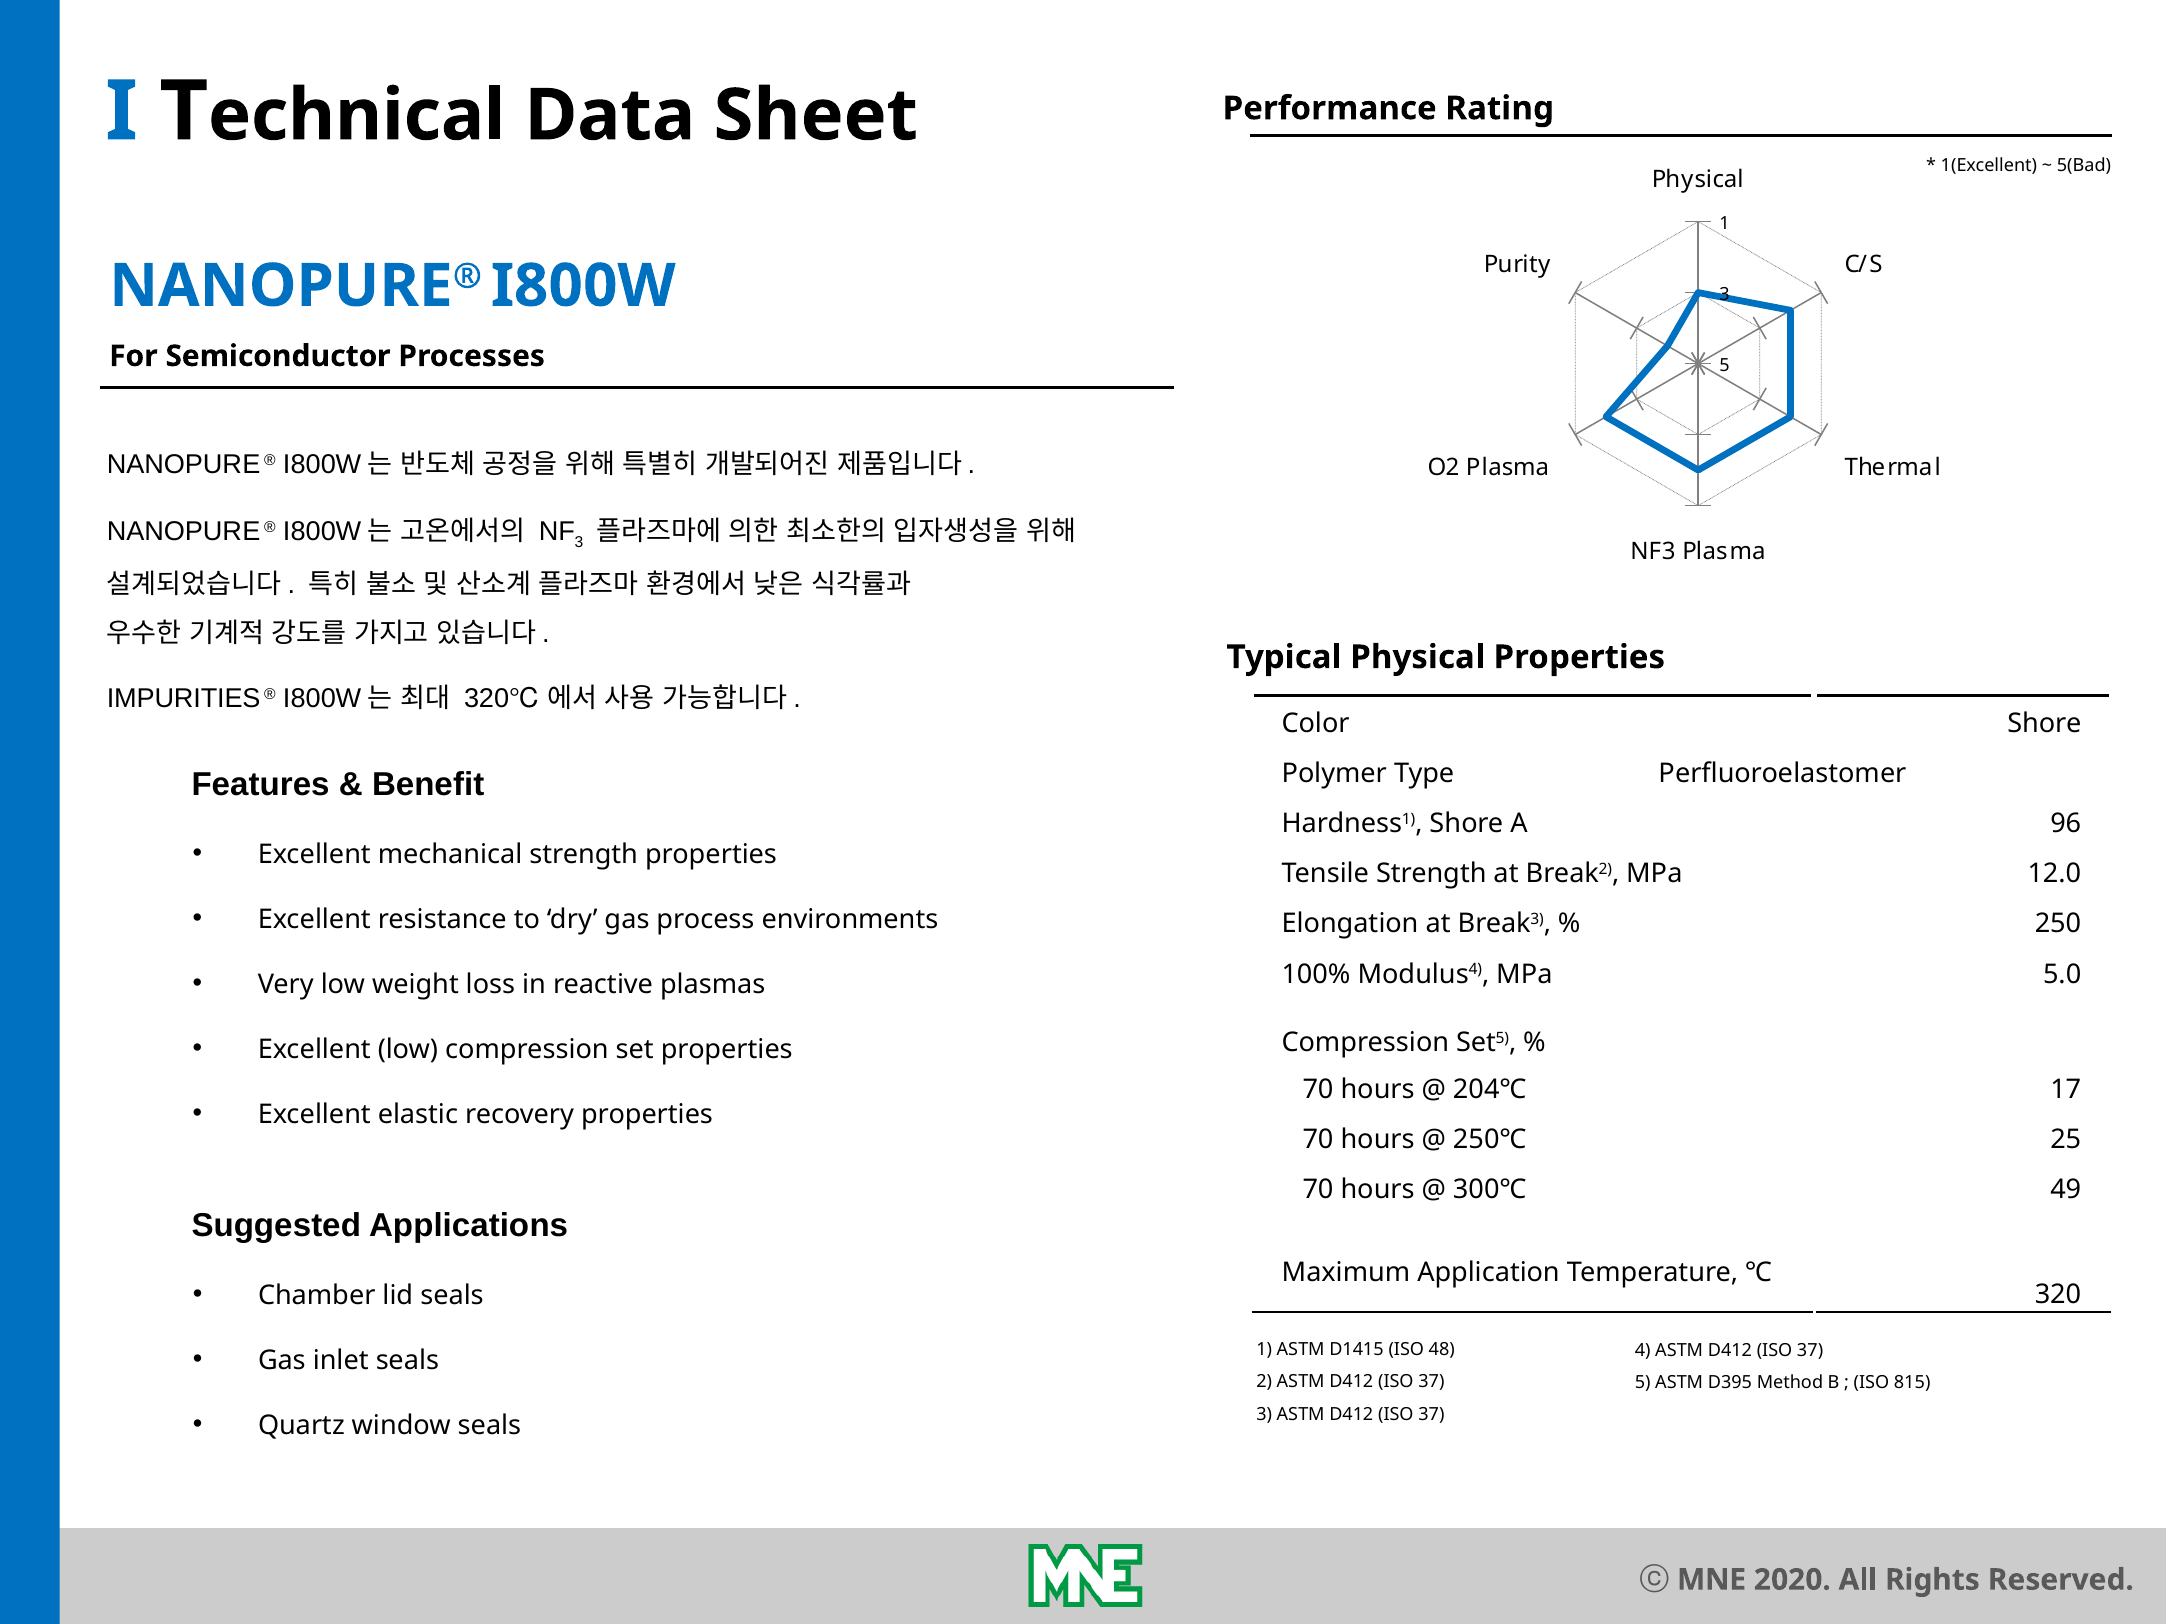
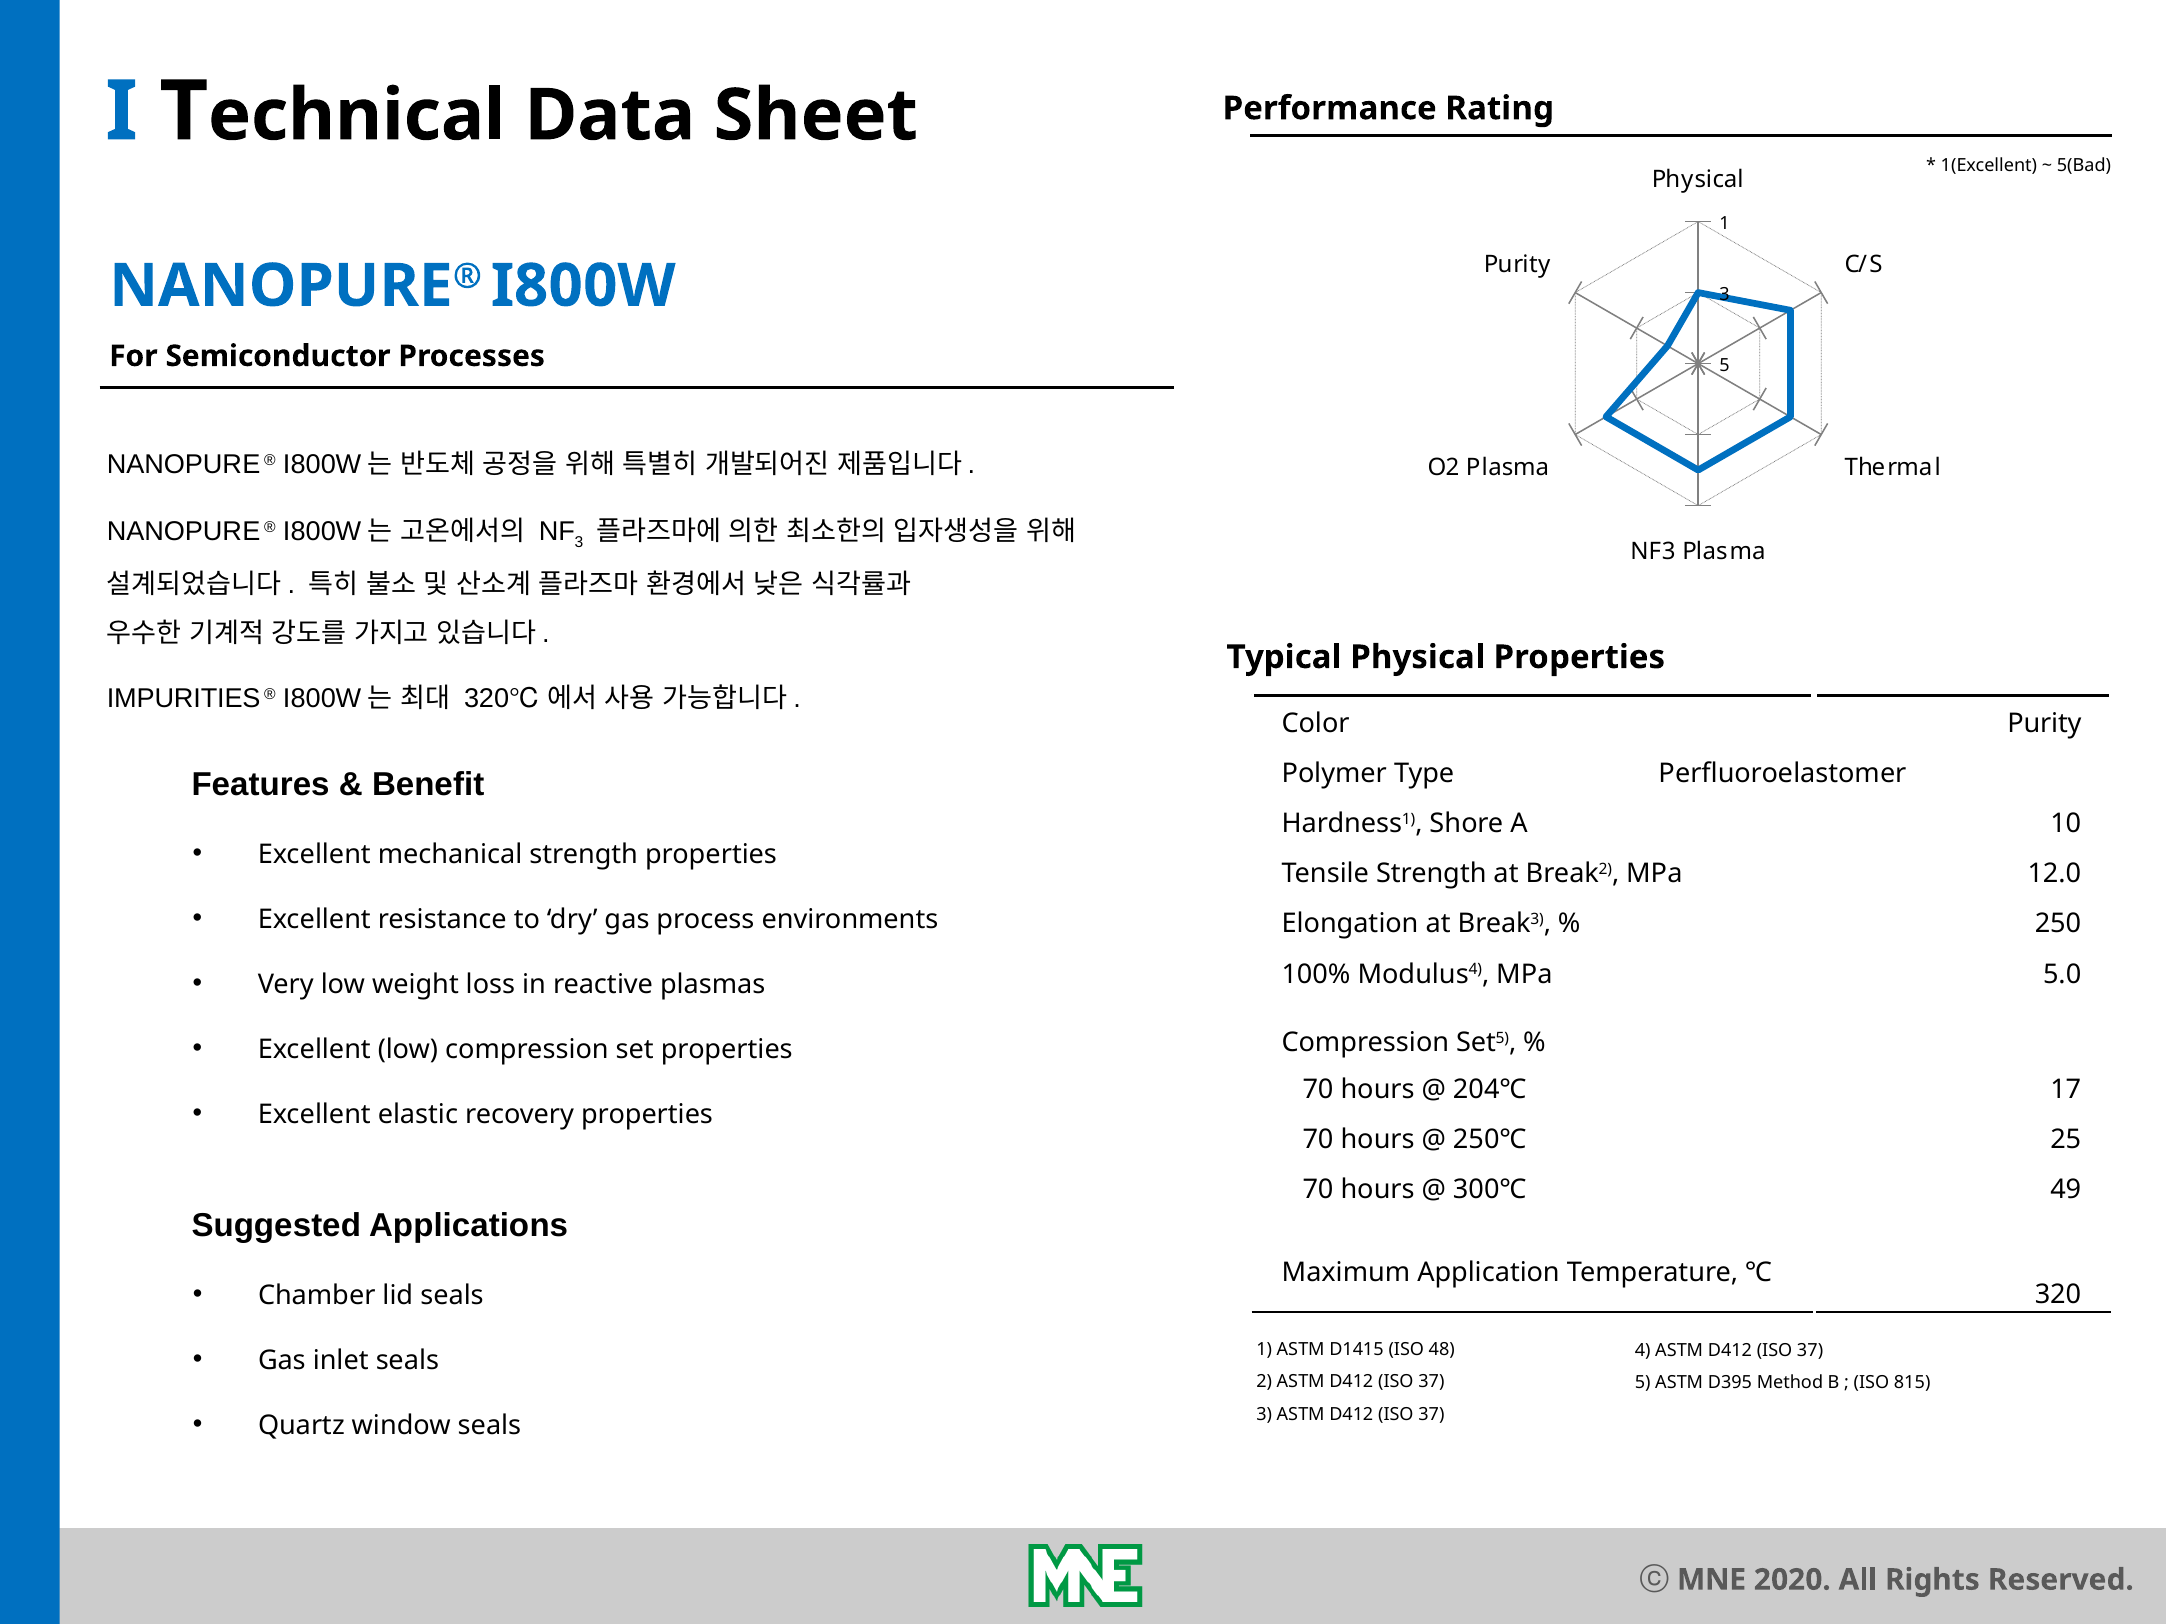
Color Shore: Shore -> Purity (2044, 724)
96: 96 -> 10 (2066, 824)
